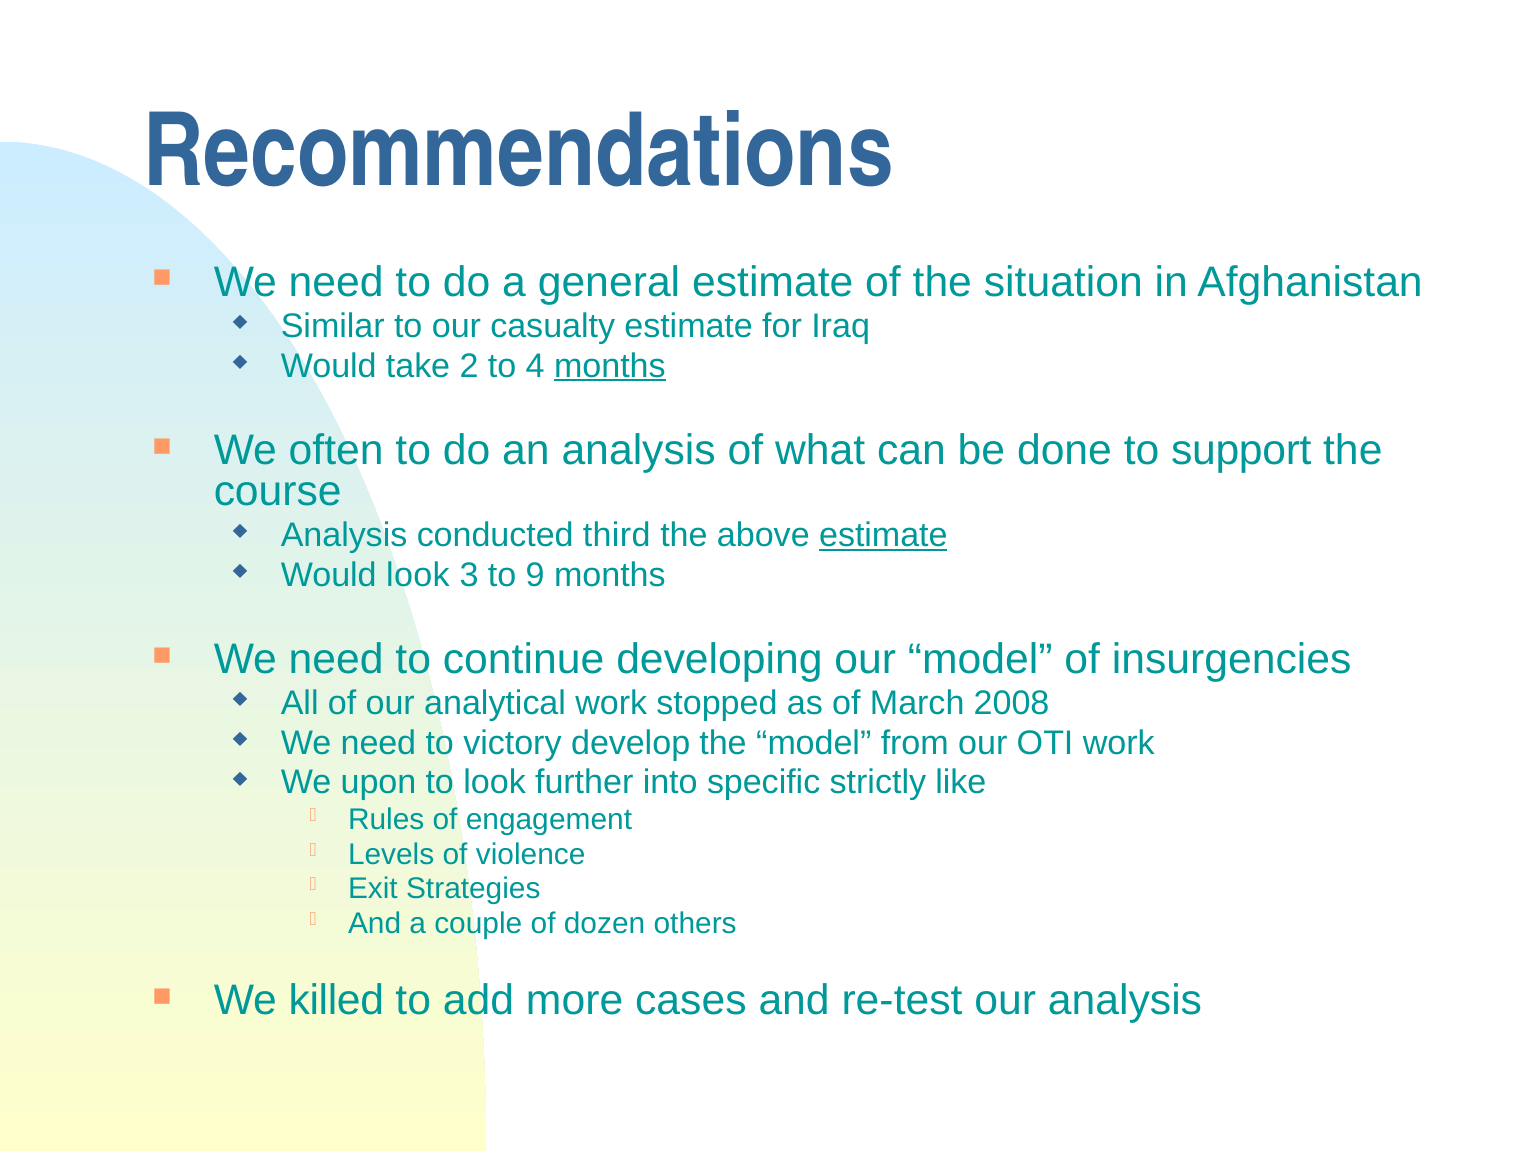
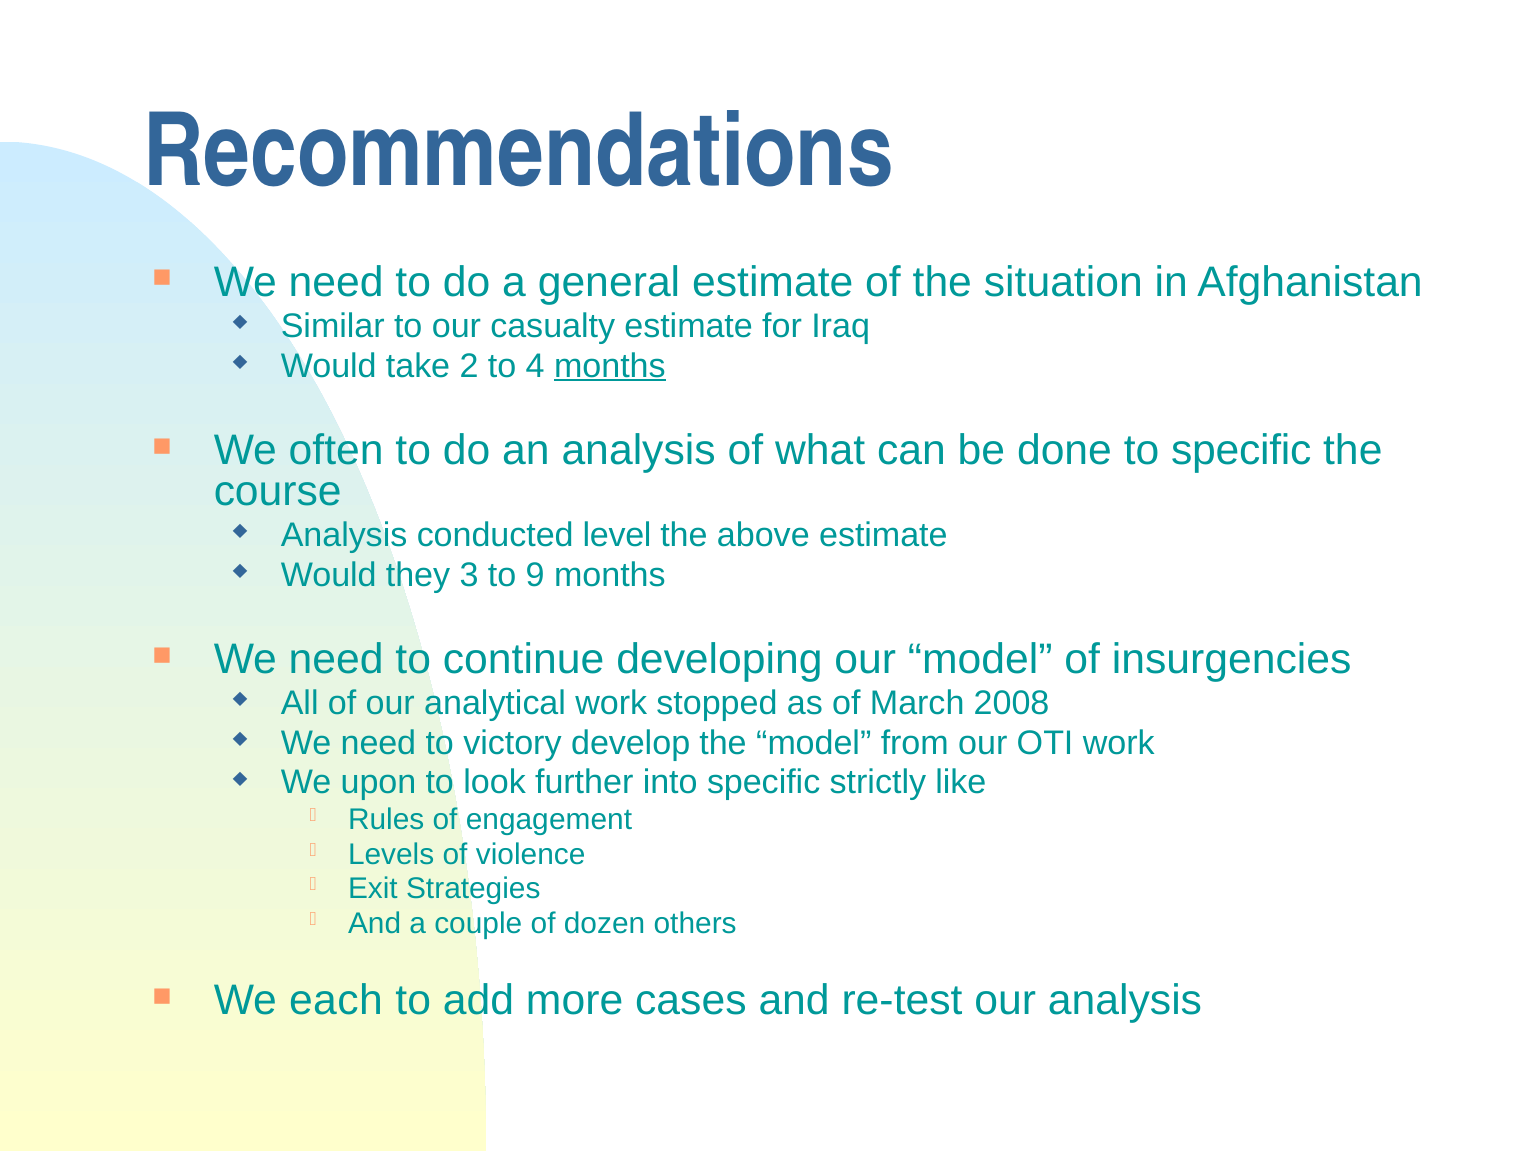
to support: support -> specific (1241, 450)
third: third -> level (617, 535)
estimate underline: present -> none (883, 535)
Would look: look -> they (418, 575)
killed: killed -> each (336, 1001)
